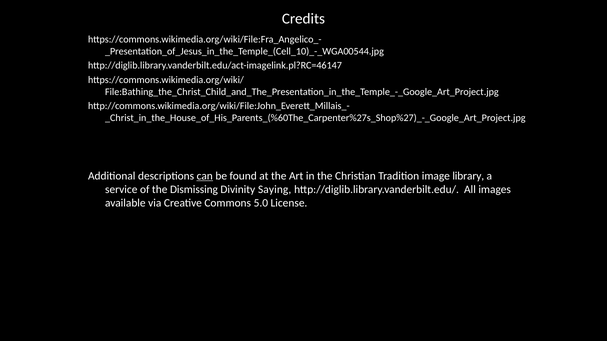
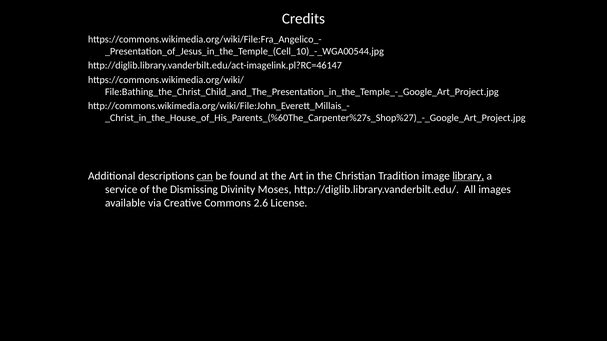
library underline: none -> present (468, 176)
Saying: Saying -> Moses (275, 190)
5.0: 5.0 -> 2.6 (261, 203)
